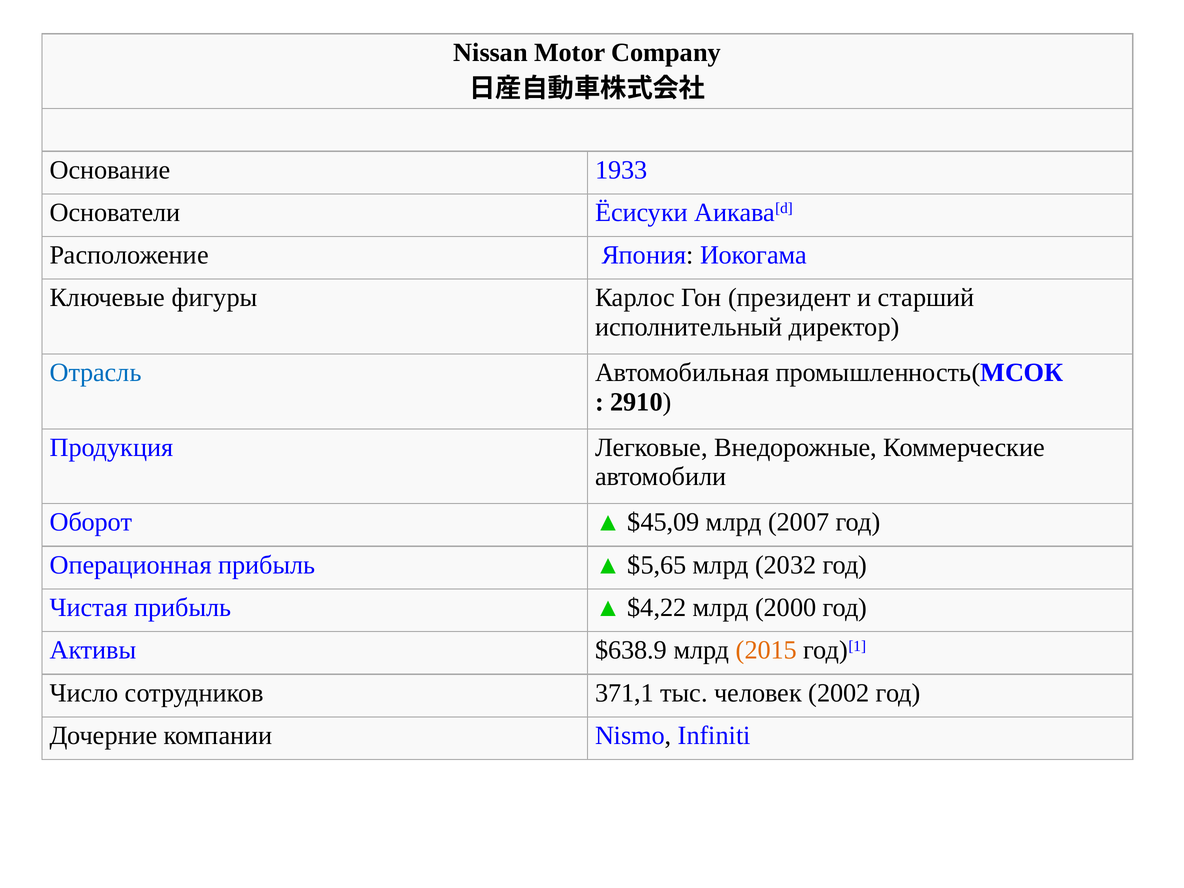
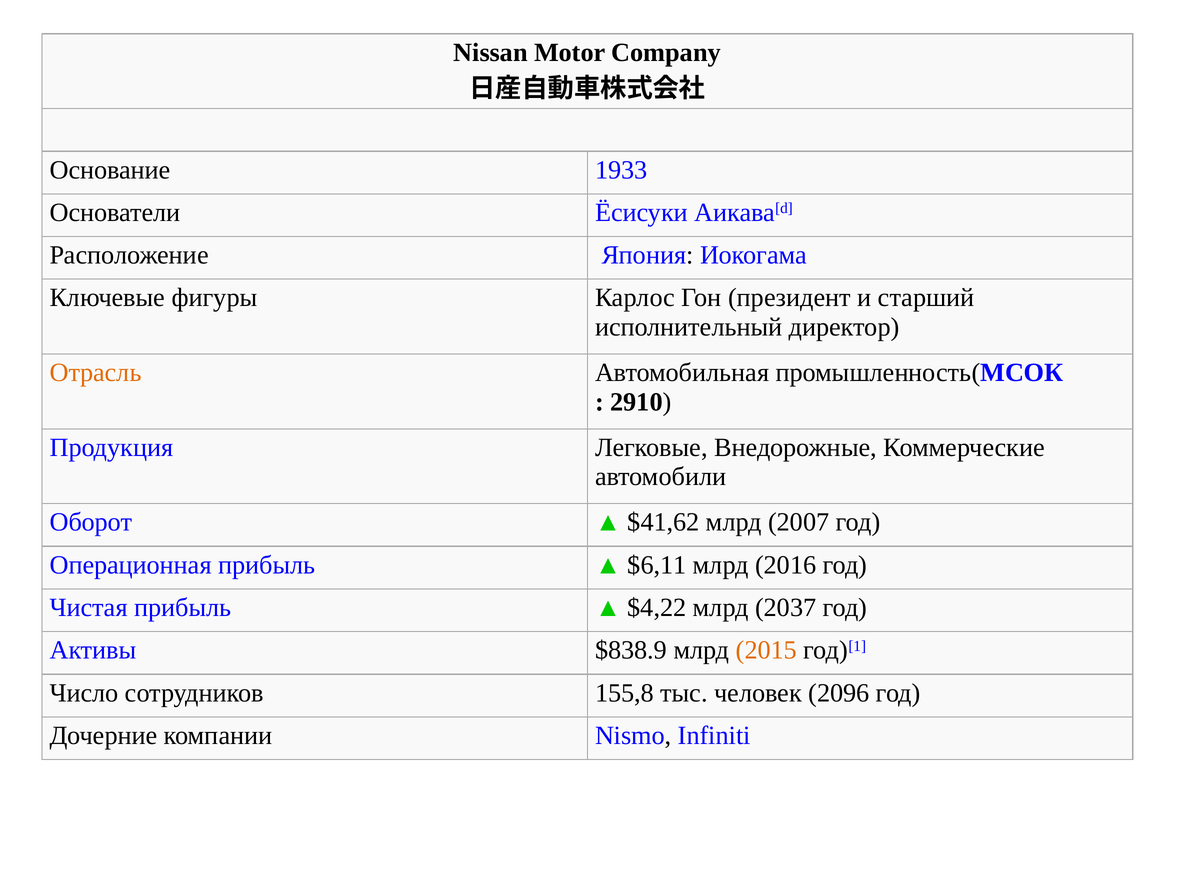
Отрасль colour: blue -> orange (96, 373)
$45,09: $45,09 -> $41,62 (663, 522)
$5,65: $5,65 -> $6,11 (657, 565)
2032: 2032 -> 2016 (786, 565)
2000: 2000 -> 2037 (786, 608)
$638.9: $638.9 -> $838.9 (631, 650)
371,1: 371,1 -> 155,8 (624, 693)
2002: 2002 -> 2096 (839, 693)
